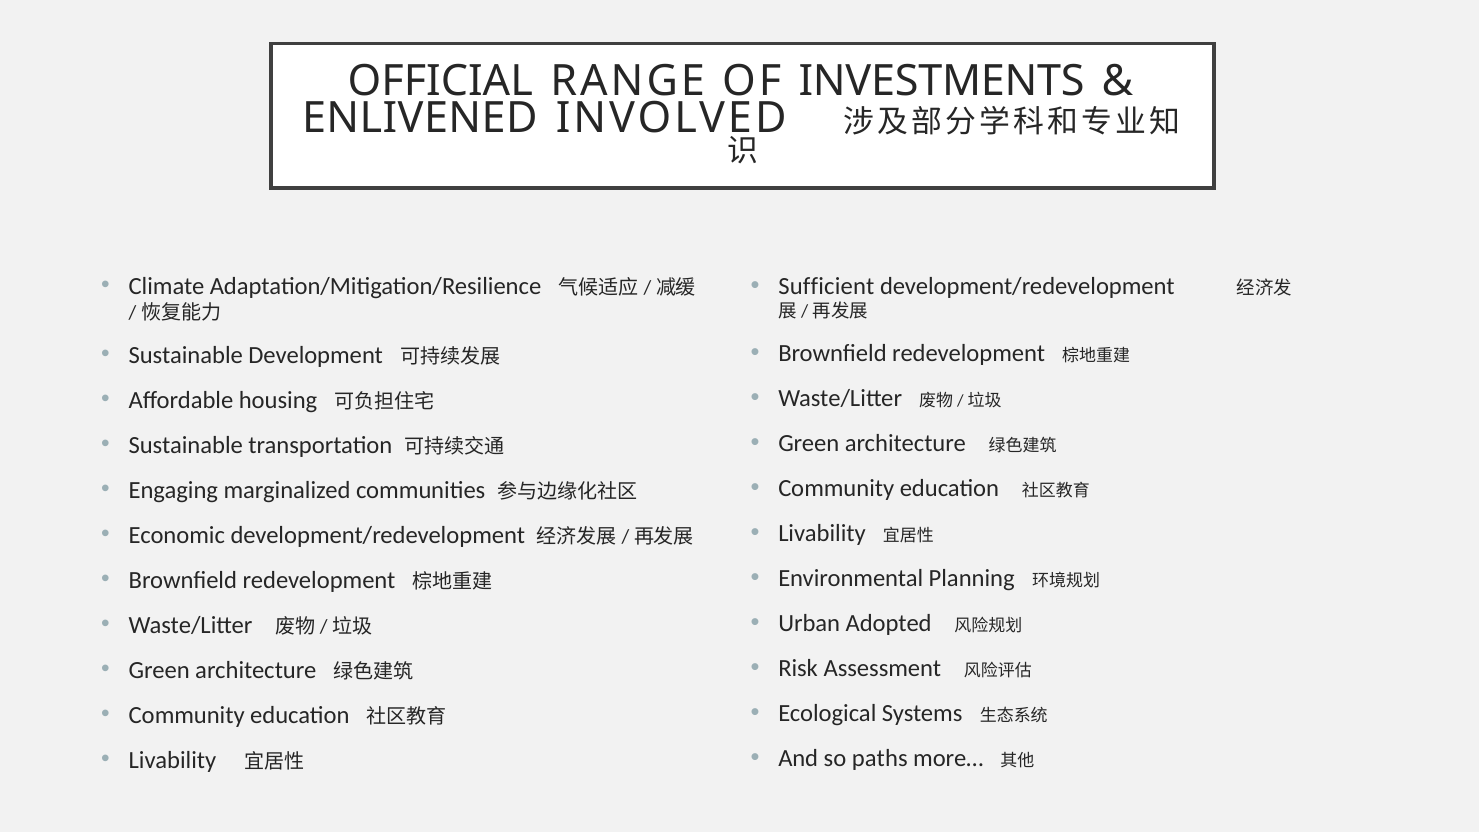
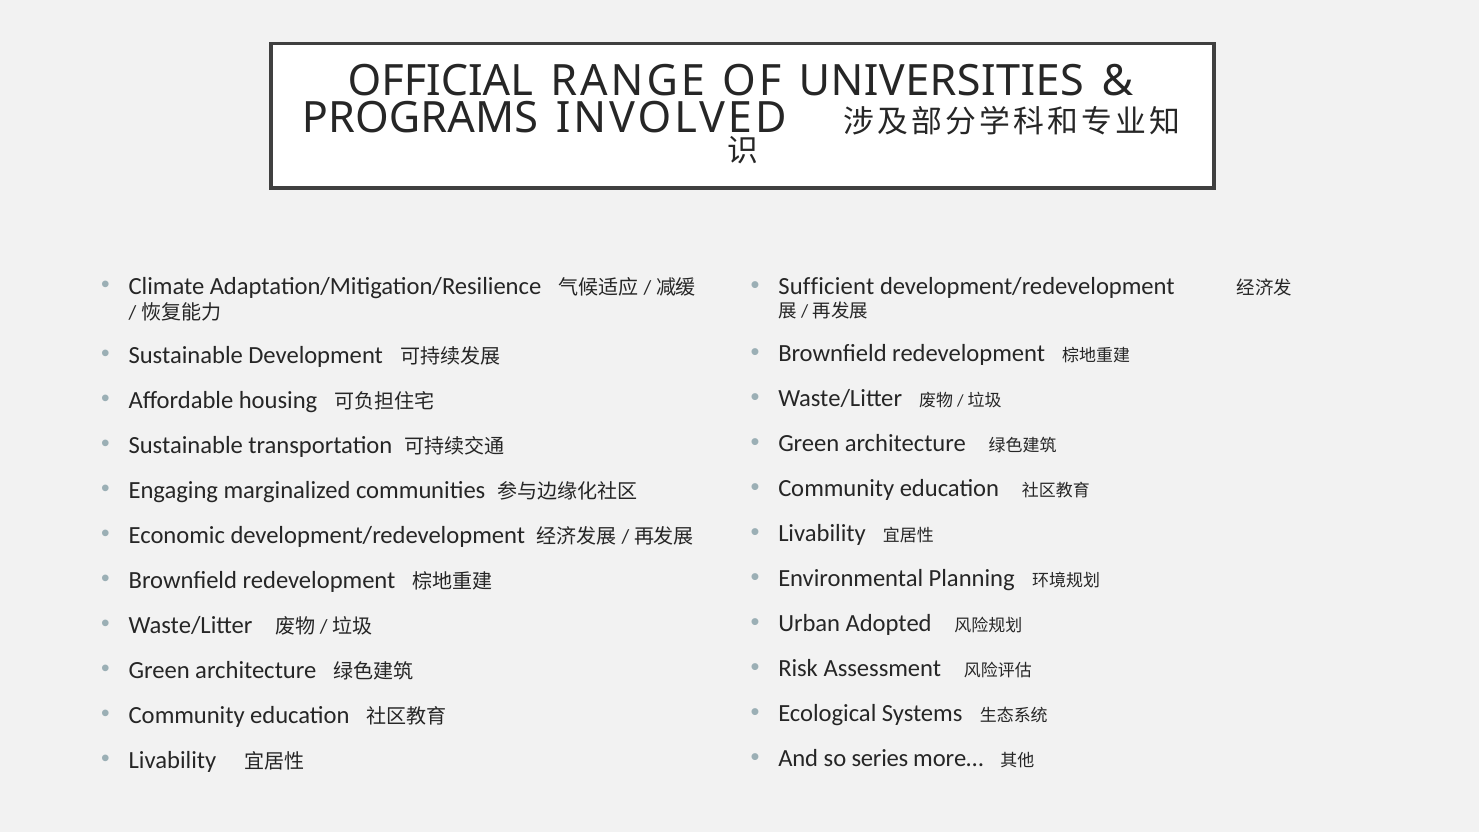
INVESTMENTS: INVESTMENTS -> UNIVERSITIES (941, 81)
ENLIVENED: ENLIVENED -> PROGRAMS (420, 118)
paths: paths -> series (880, 758)
